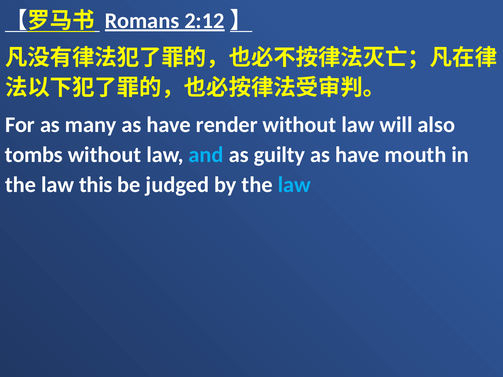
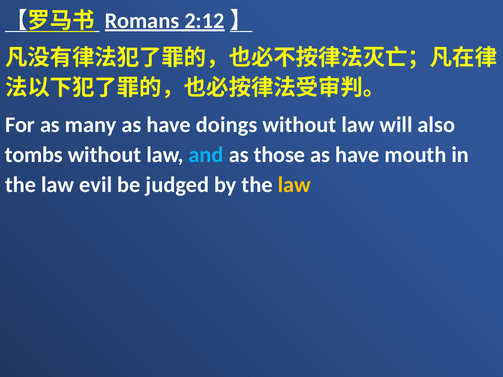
render: render -> doings (227, 125)
guilty: guilty -> those (279, 155)
this: this -> evil (96, 185)
law colour: light blue -> yellow (294, 185)
